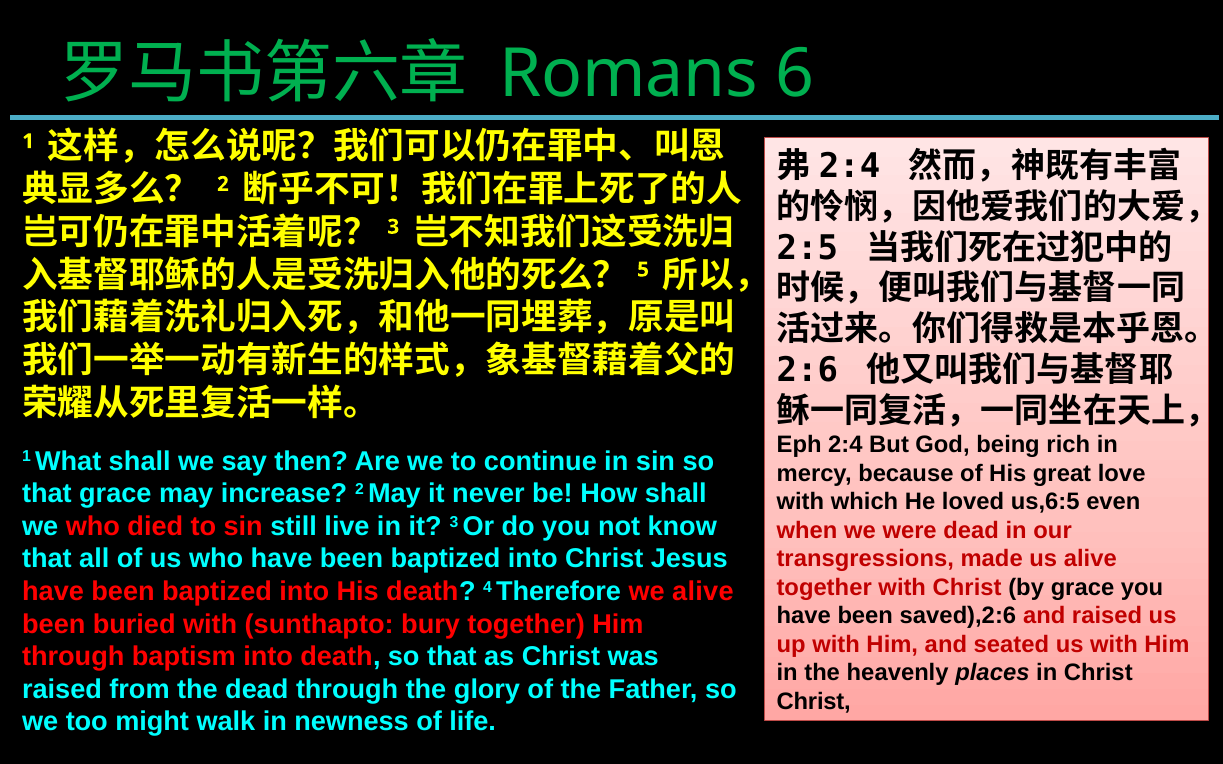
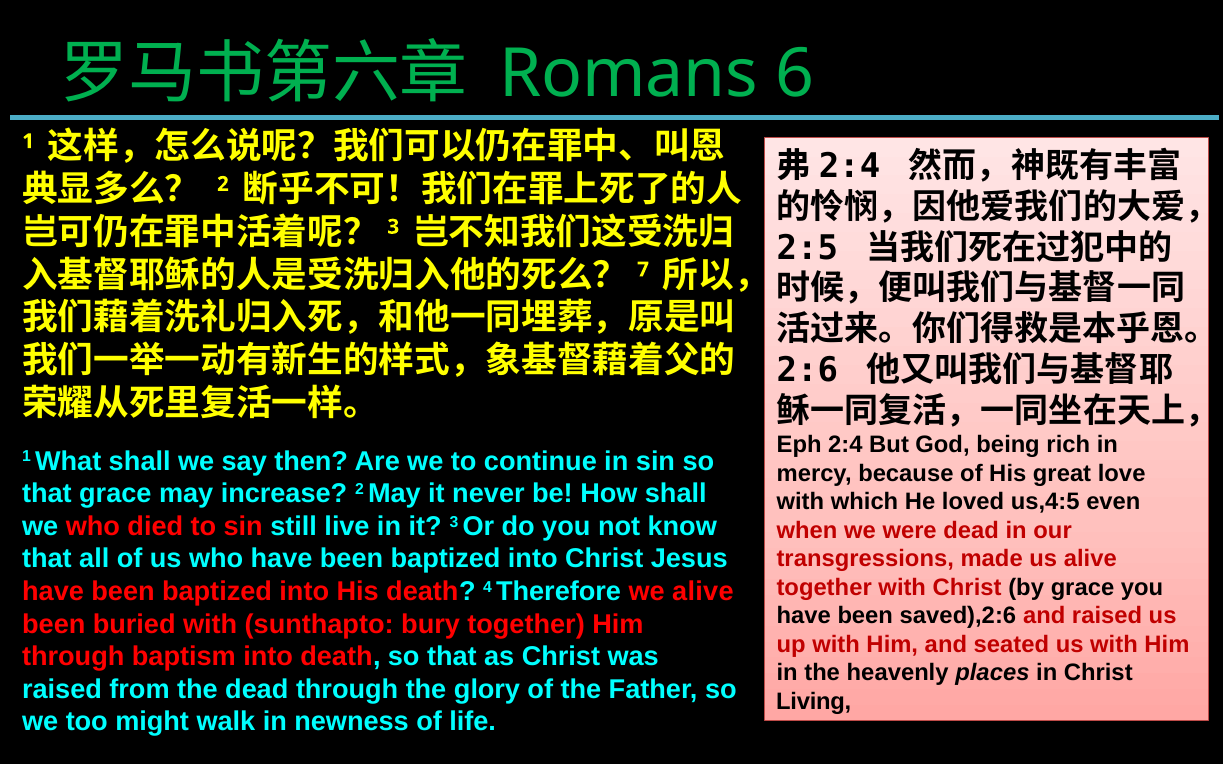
5: 5 -> 7 (643, 270)
us,6:5: us,6:5 -> us,4:5 (1045, 502)
Christ: Christ -> Living (814, 702)
